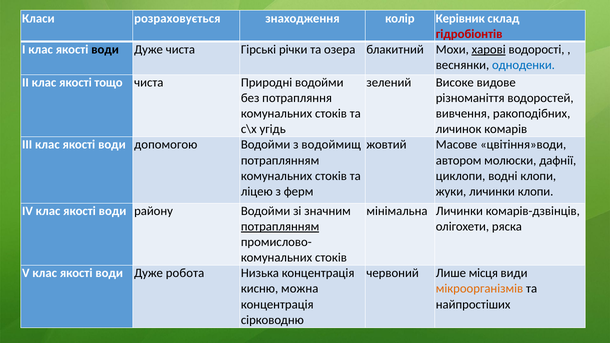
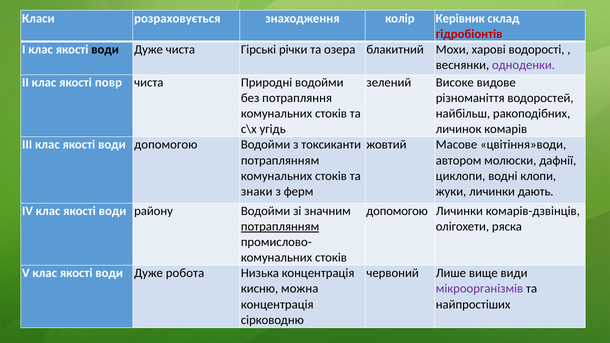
харові underline: present -> none (489, 49)
одноденки colour: blue -> purple (523, 65)
тощо: тощо -> повр (108, 83)
вивчення: вивчення -> найбільш (463, 114)
водоймищ: водоймищ -> токсиканти (331, 145)
ліцею: ліцею -> знаки (257, 192)
личинки клопи: клопи -> дають (536, 192)
мінімальна: мінімальна -> допомогою (397, 211)
місця: місця -> вище (483, 273)
мікроорганізмів colour: orange -> purple (480, 289)
